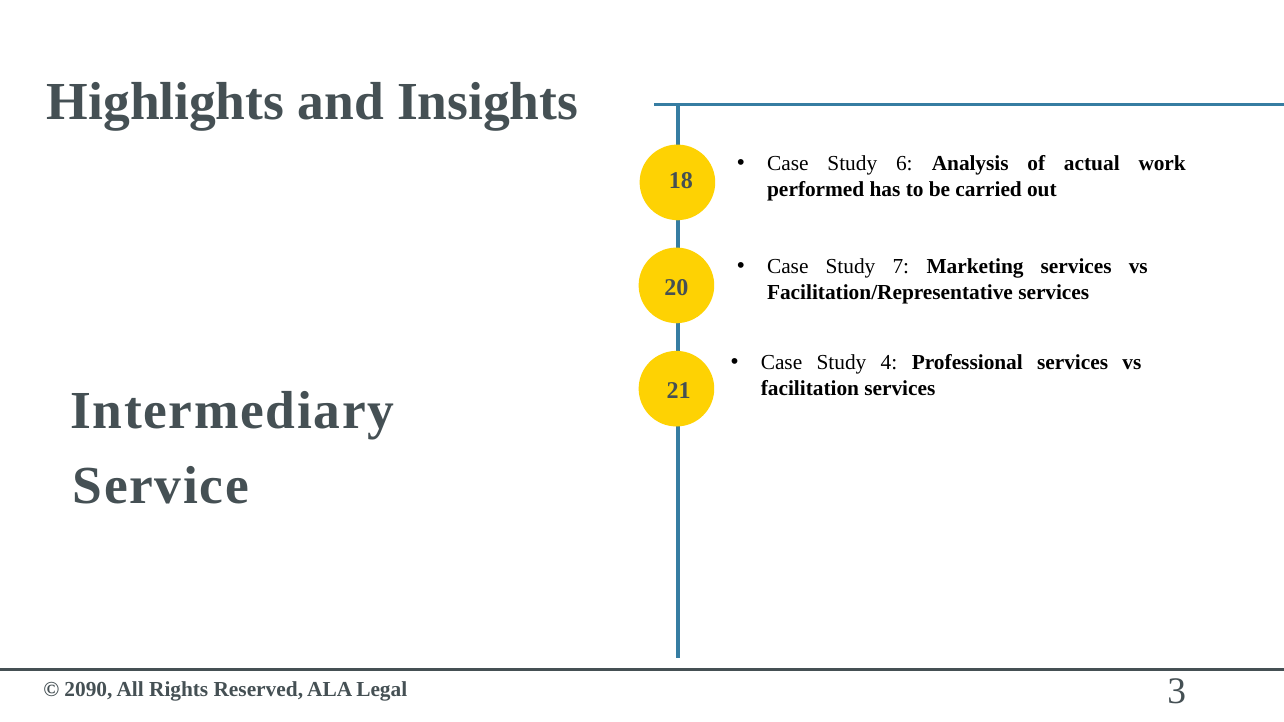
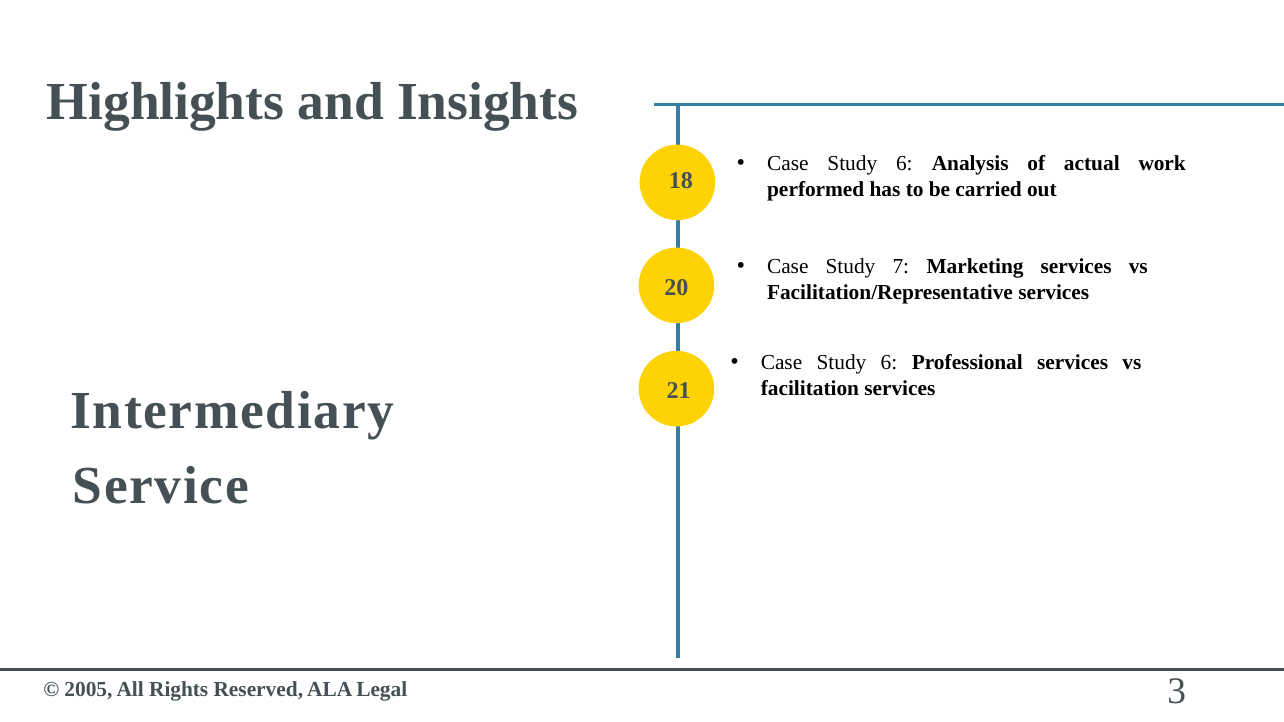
4: 4 -> 6 (889, 363)
2090: 2090 -> 2005 (88, 690)
